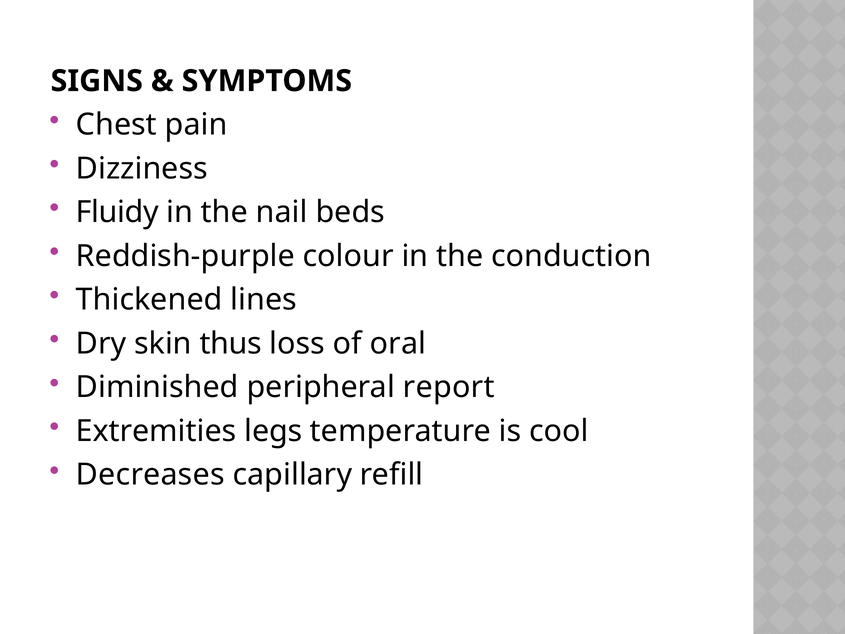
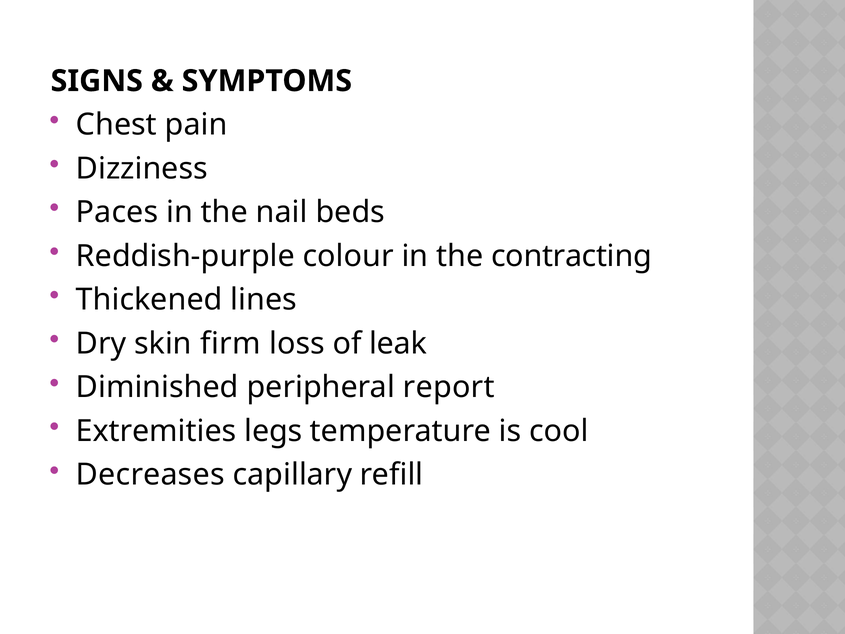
Fluidy: Fluidy -> Paces (117, 212)
conduction: conduction -> contracting (571, 256)
thus: thus -> firm (231, 343)
oral: oral -> leak (398, 343)
